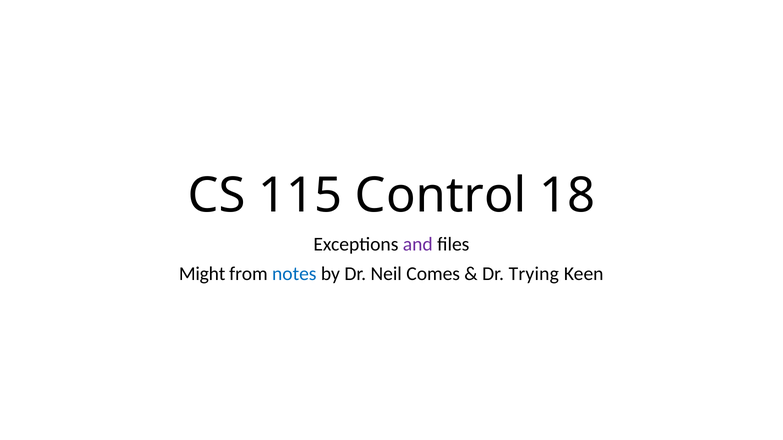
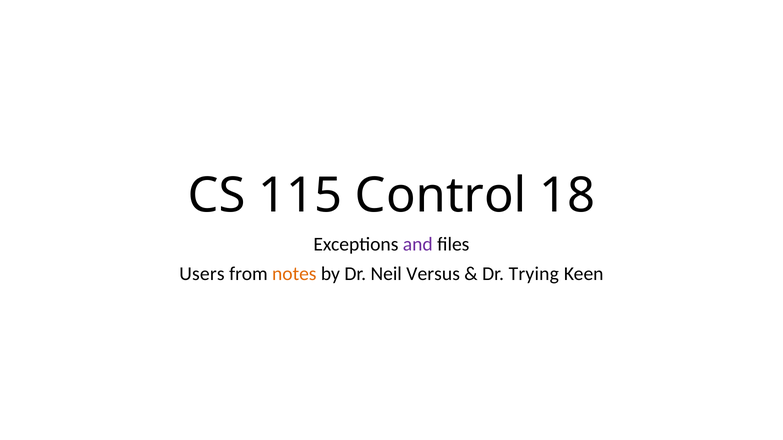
Might: Might -> Users (202, 274)
notes colour: blue -> orange (294, 274)
Comes: Comes -> Versus (433, 274)
